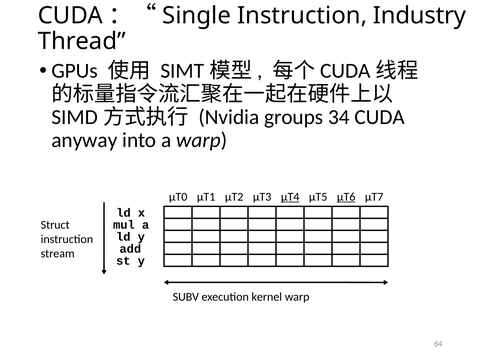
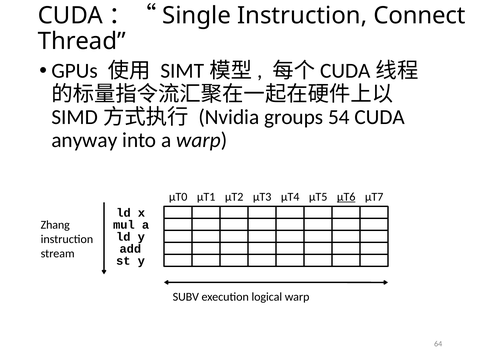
Industry: Industry -> Connect (419, 15)
34: 34 -> 54 (339, 117)
µT4 underline: present -> none (290, 197)
Struct: Struct -> Zhang (55, 225)
kernel: kernel -> logical (267, 297)
